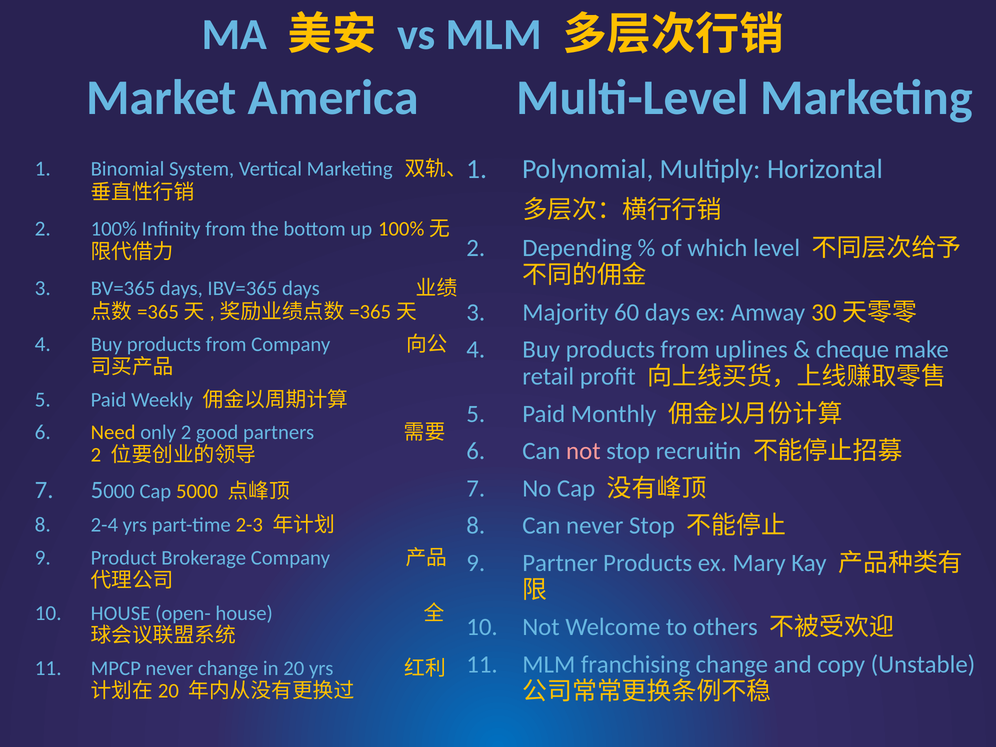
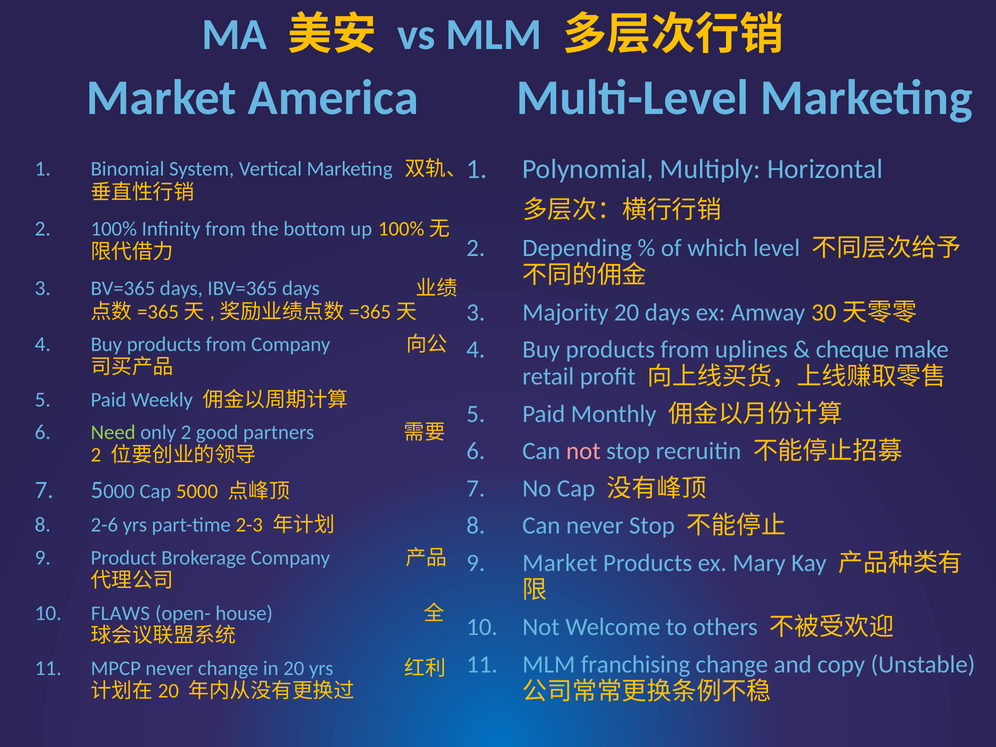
Majority 60: 60 -> 20 (627, 312)
Need colour: yellow -> light green (113, 433)
2-4: 2-4 -> 2-6 (104, 525)
Partner: Partner -> Market (560, 563)
HOUSE: HOUSE -> FLAWS (120, 613)
